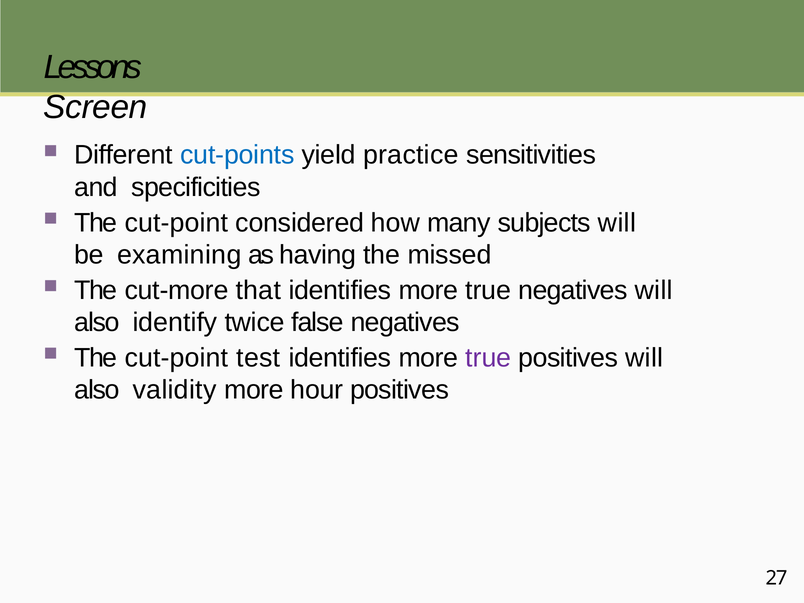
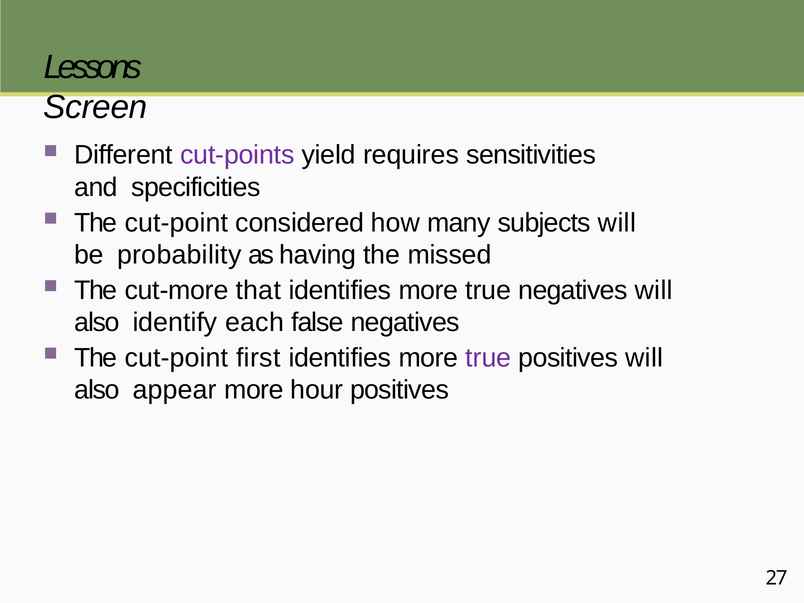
cut-points colour: blue -> purple (237, 155)
practice: practice -> requires (411, 155)
examining: examining -> probability (179, 255)
twice: twice -> each (254, 322)
test: test -> first (258, 358)
validity: validity -> appear (175, 390)
